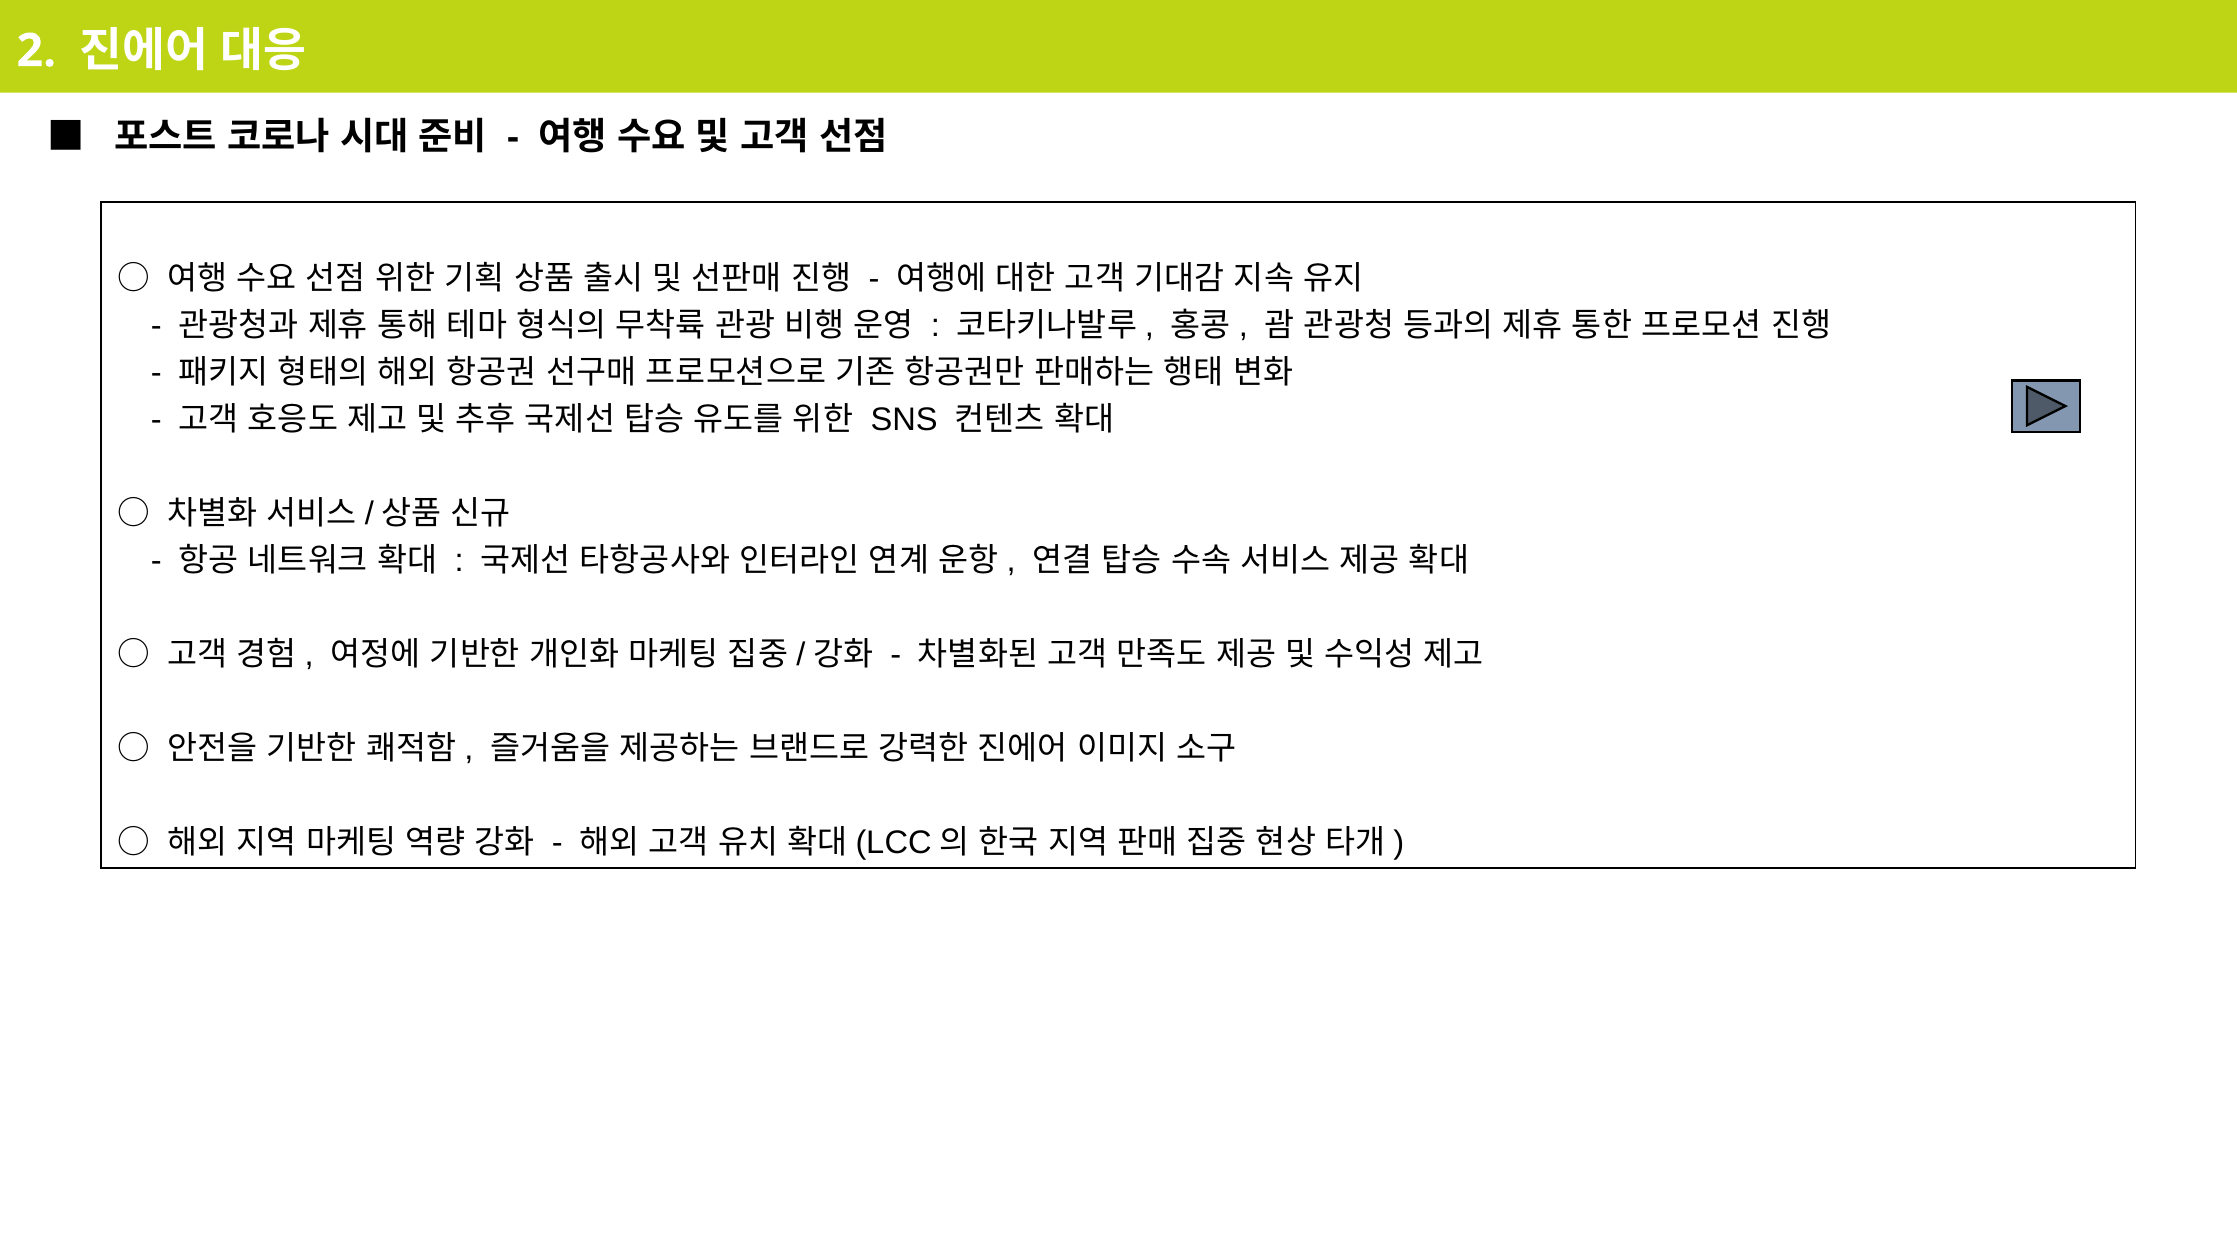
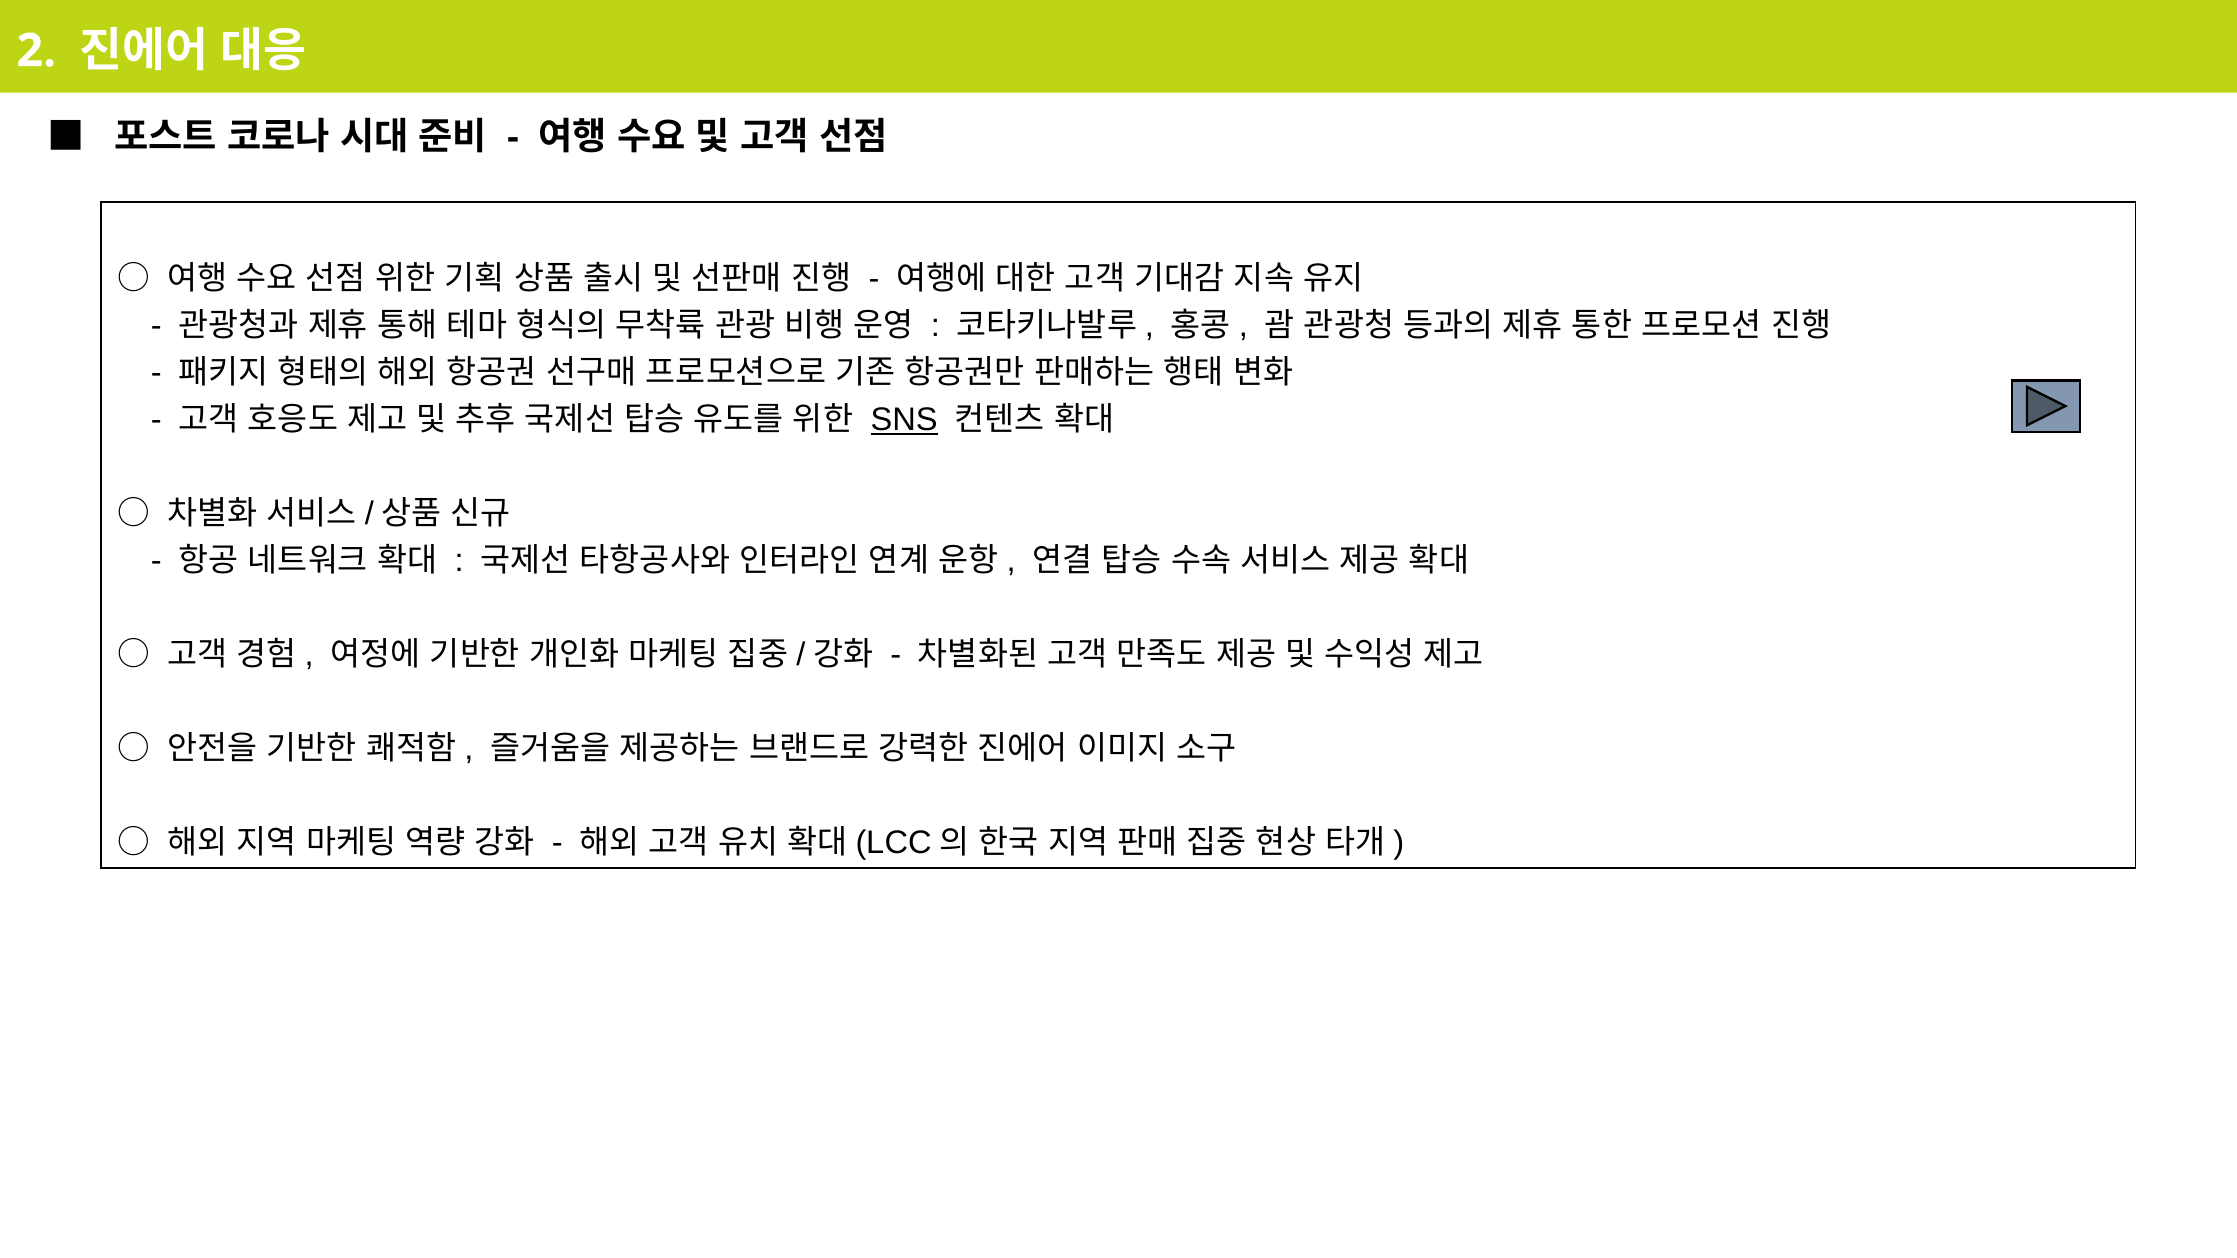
SNS underline: none -> present (904, 420)
